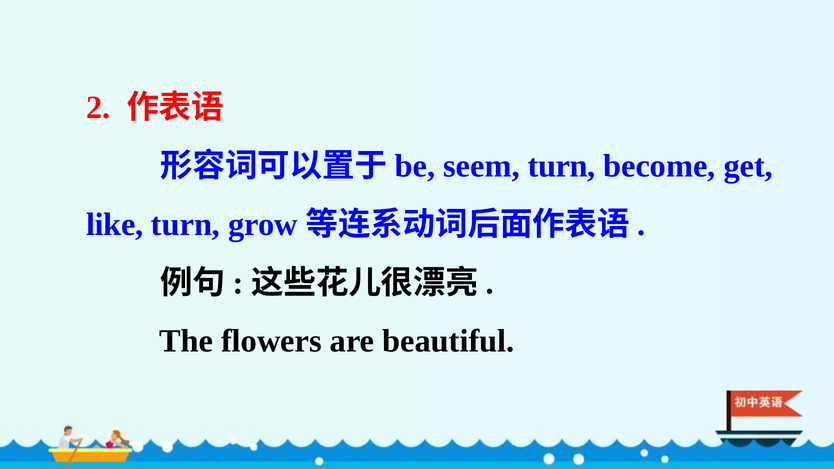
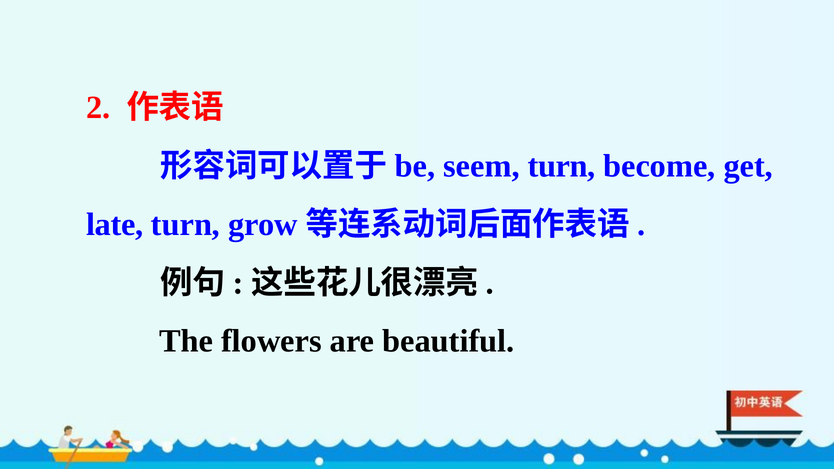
like: like -> late (115, 225)
